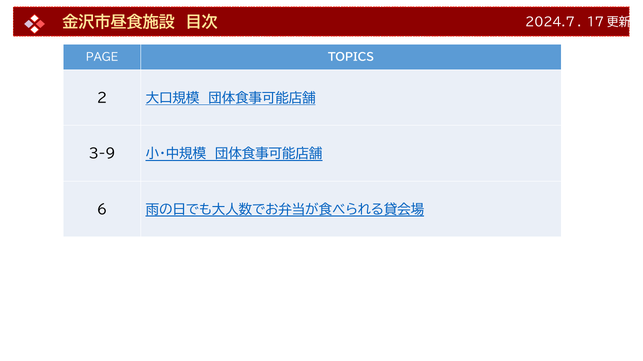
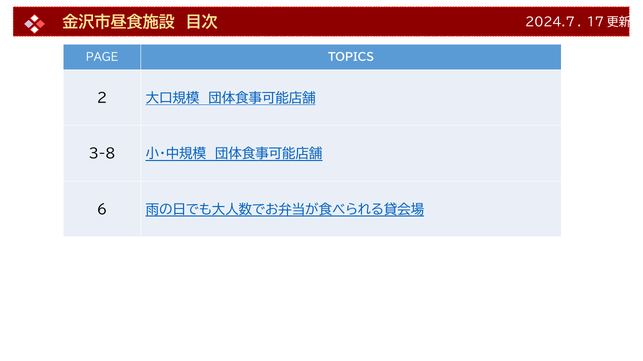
3-9: 3-9 -> 3-8 (102, 154)
